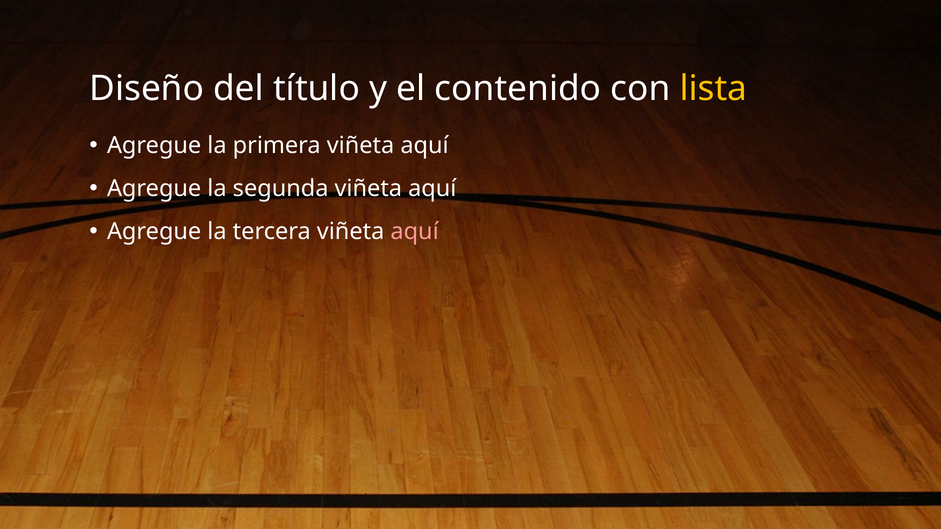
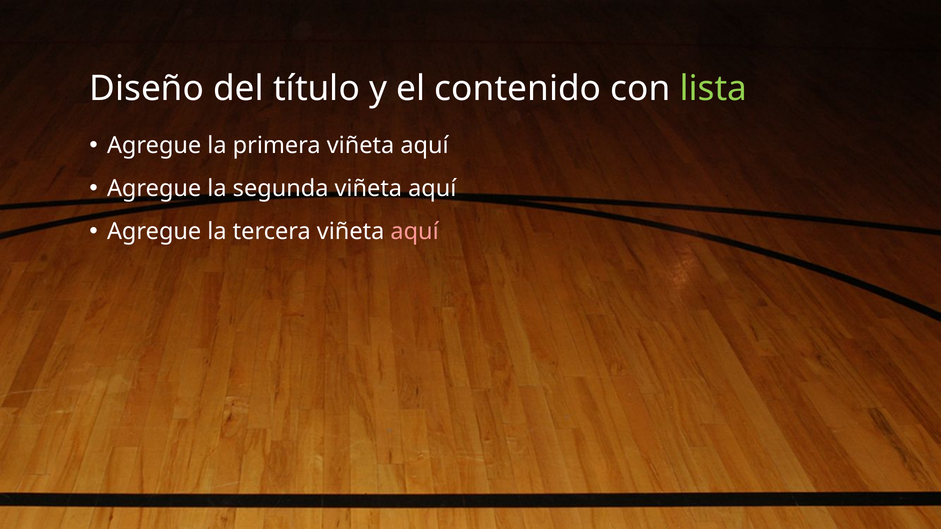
lista colour: yellow -> light green (713, 89)
